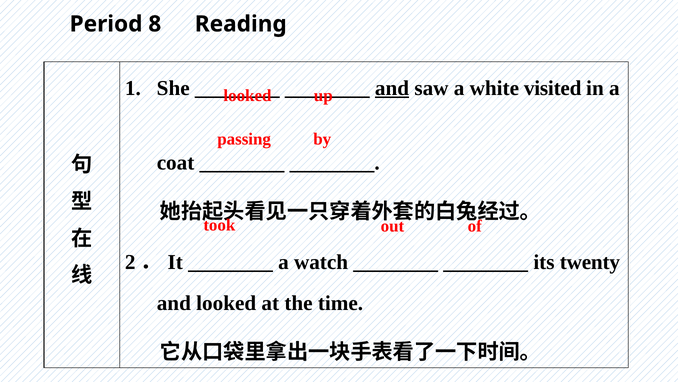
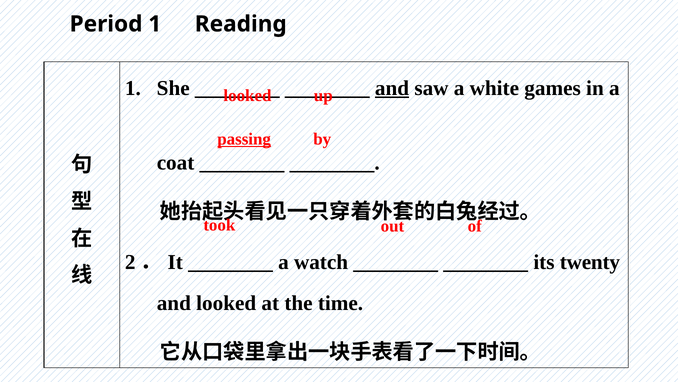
Period 8: 8 -> 1 (155, 24)
visited: visited -> games (553, 88)
passing underline: none -> present (244, 139)
